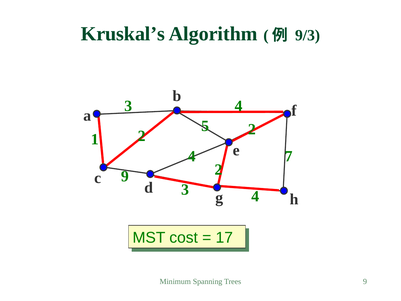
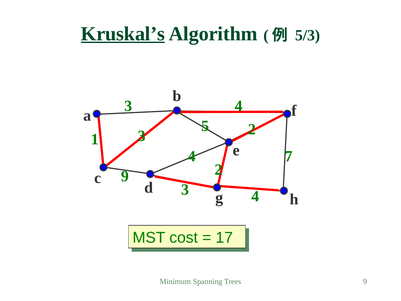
Kruskal’s underline: none -> present (123, 34)
9/3: 9/3 -> 5/3 (308, 35)
1 2: 2 -> 3 (142, 136)
